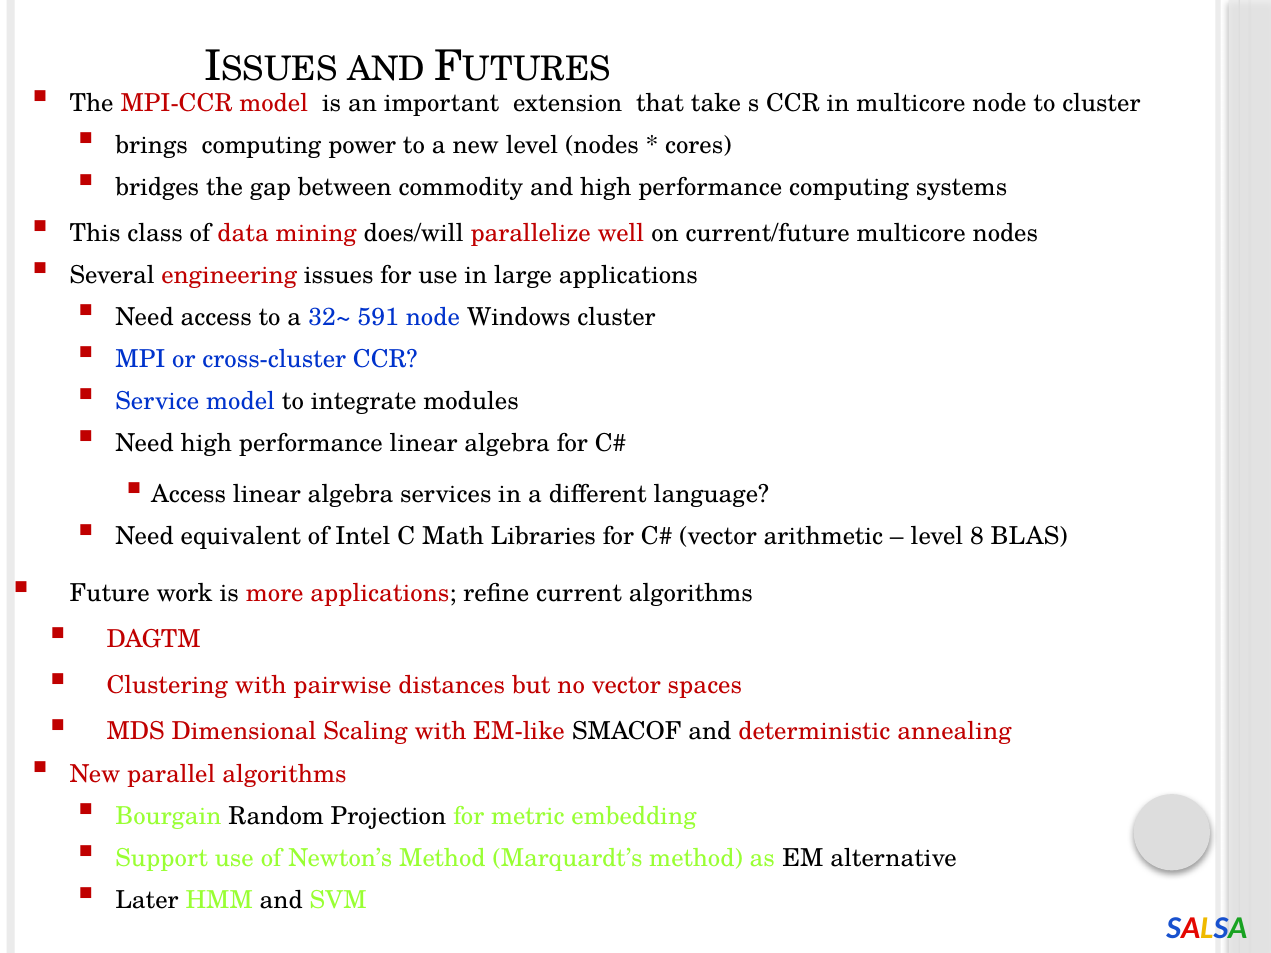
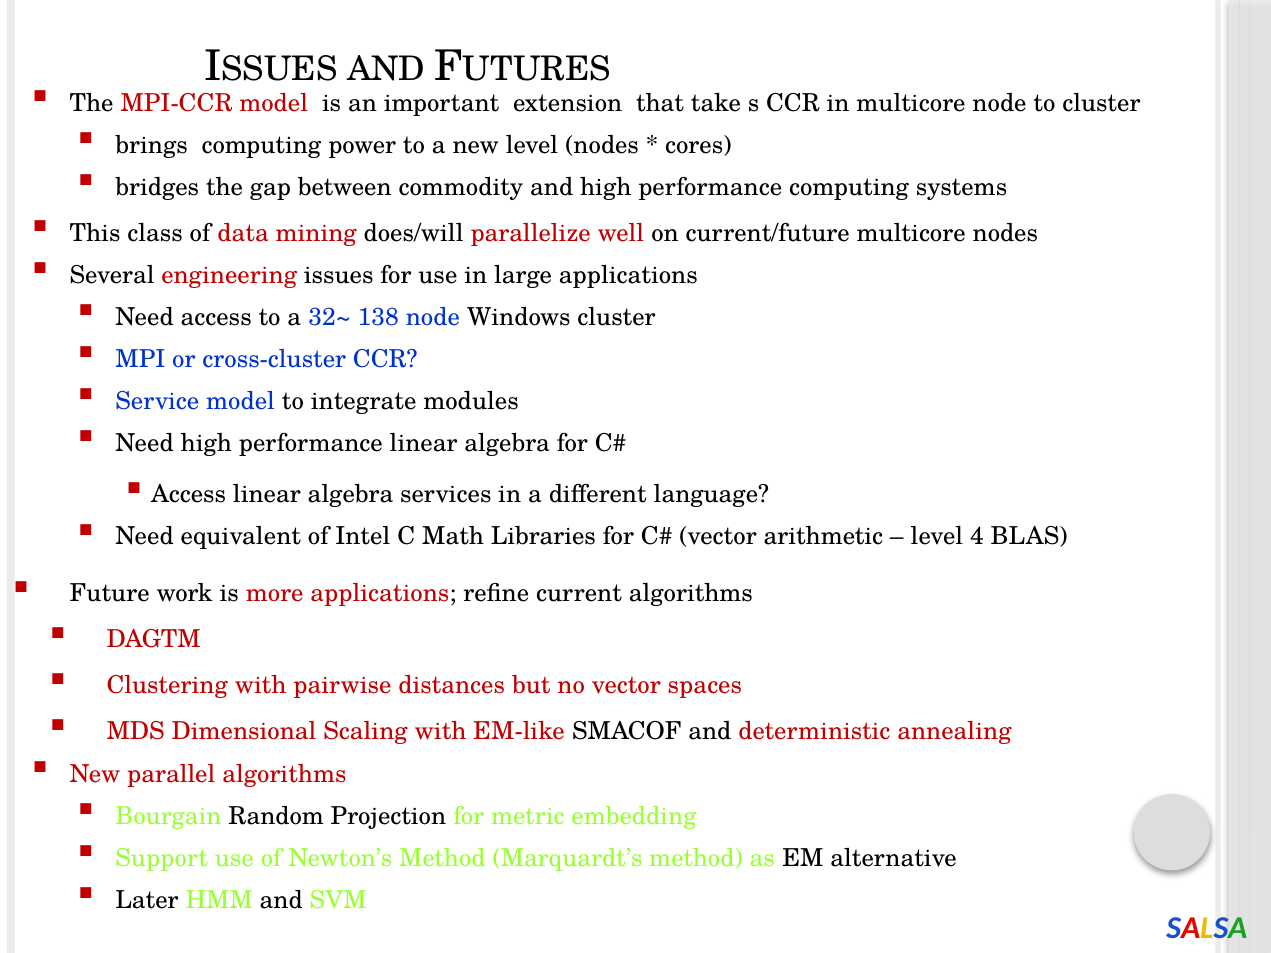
591: 591 -> 138 (378, 318)
8: 8 -> 4 (977, 537)
